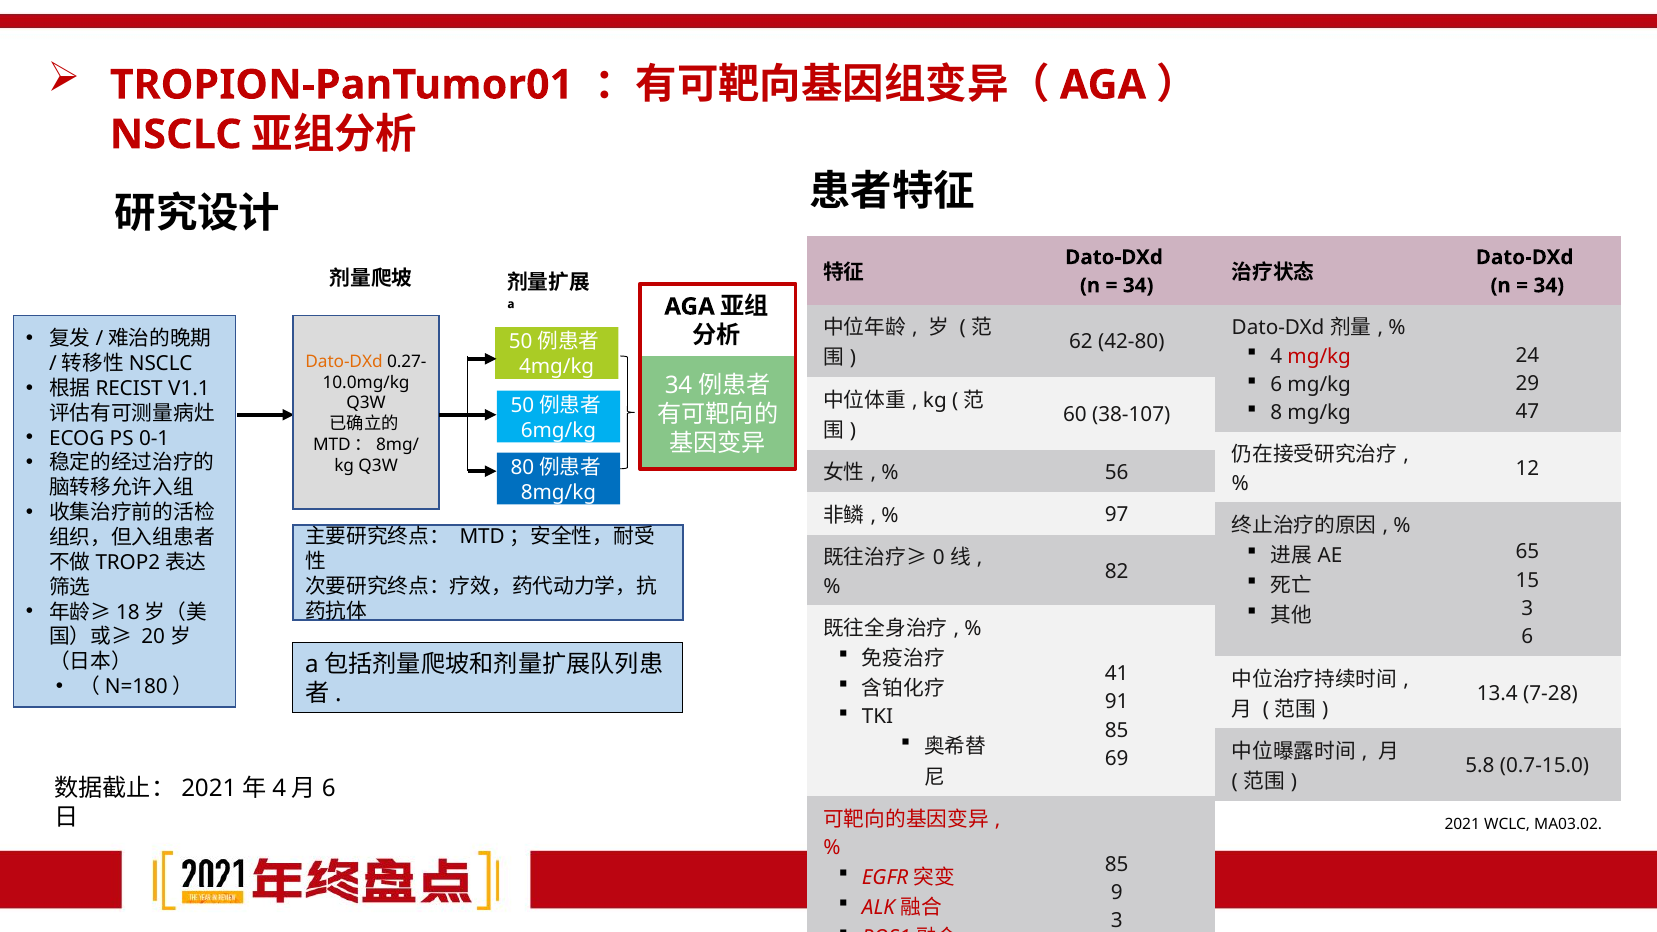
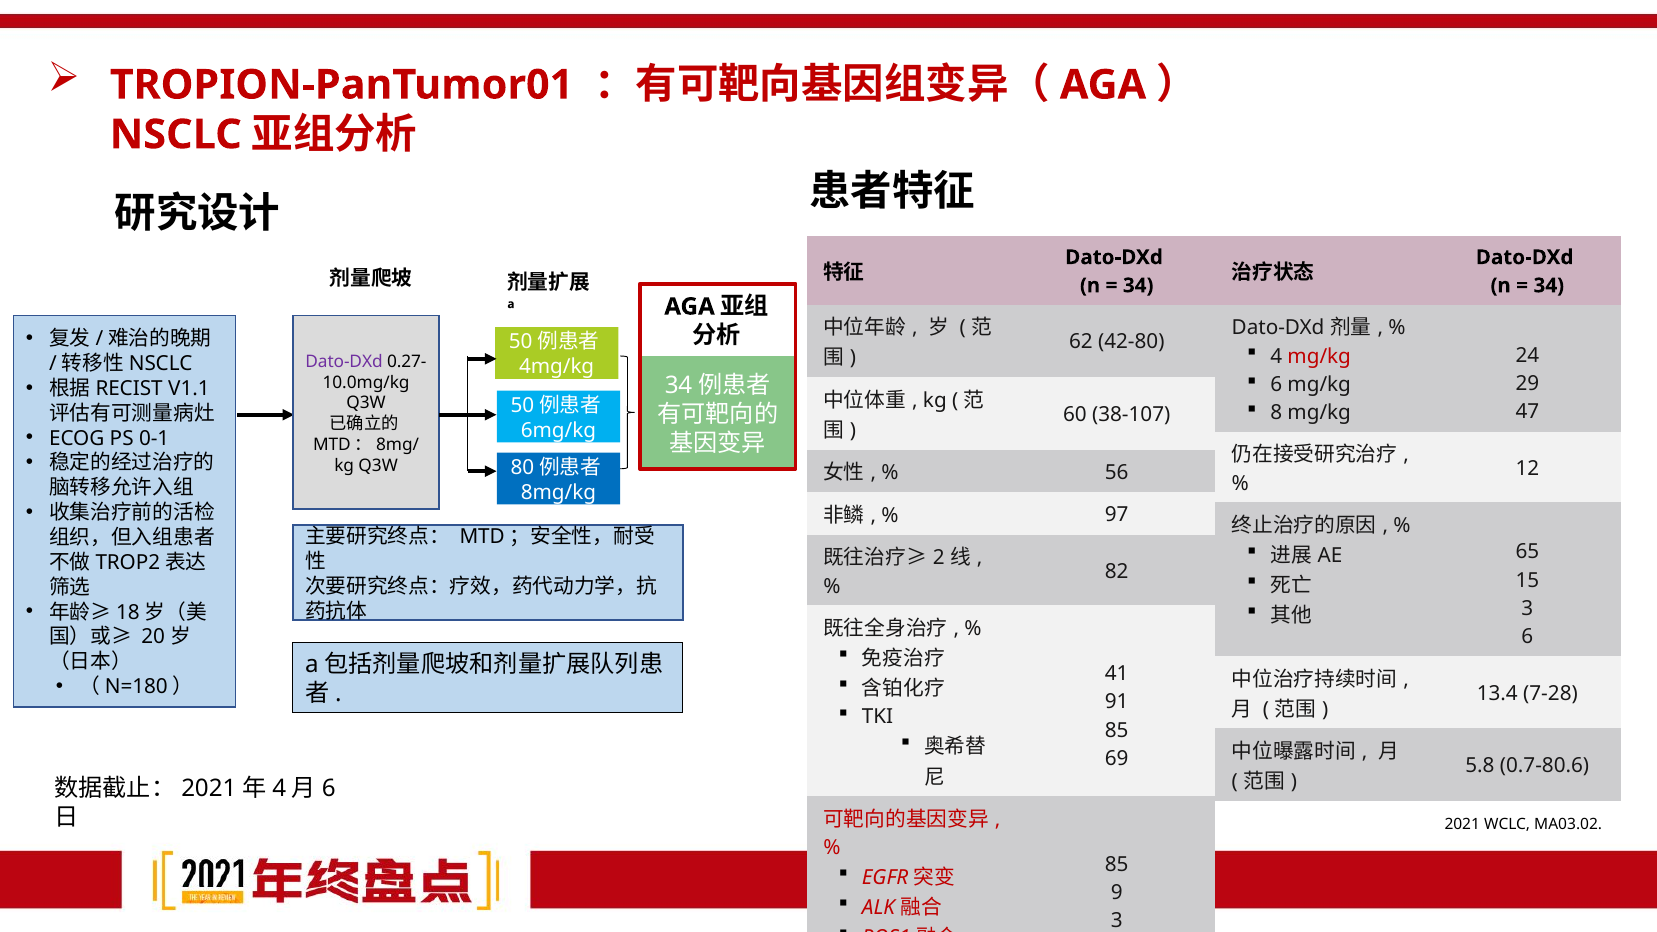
Dato-DXd colour: orange -> purple (344, 362)
0: 0 -> 2 (939, 558)
0.7-15.0: 0.7-15.0 -> 0.7-80.6 (1545, 766)
